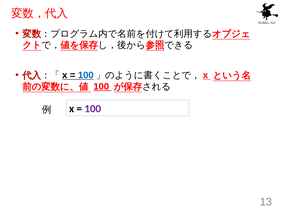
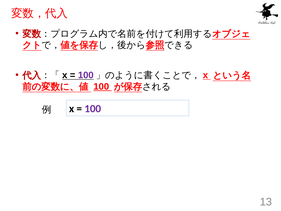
100 colour: blue -> purple (86, 75)
